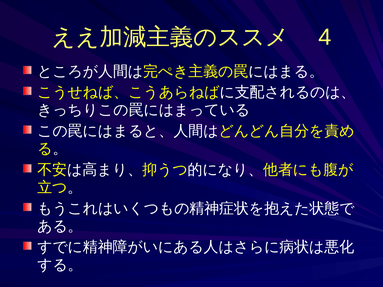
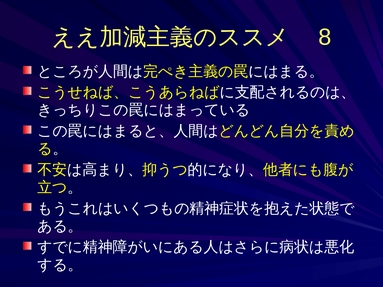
4: 4 -> 8 (325, 37)
